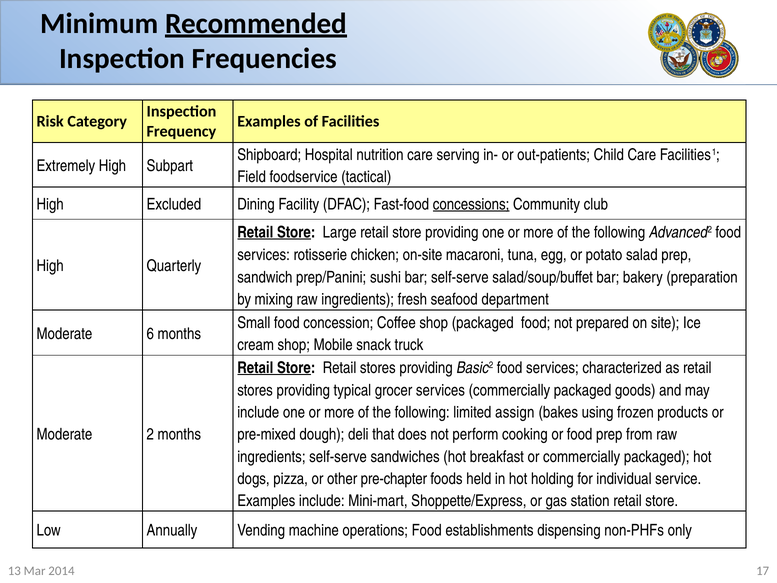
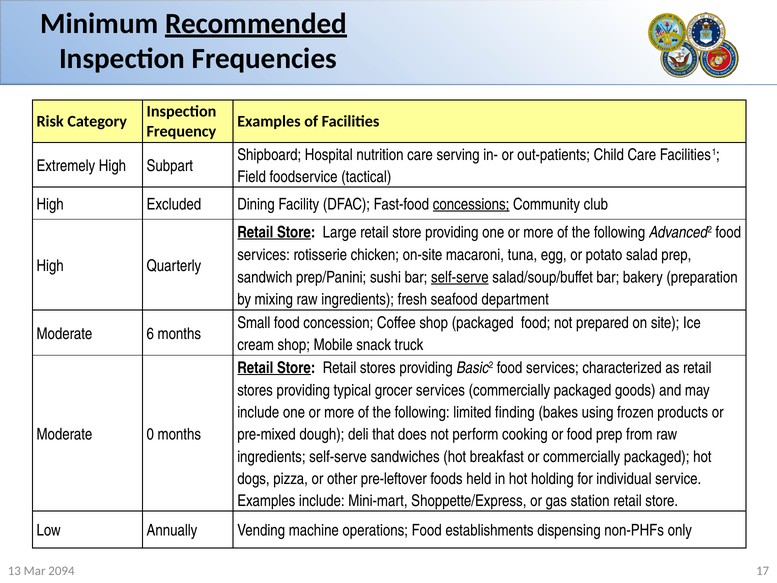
self-serve underline: none -> present (460, 277)
assign: assign -> finding (515, 412)
2: 2 -> 0 (150, 434)
pre-chapter: pre-chapter -> pre-leftover (394, 479)
2014: 2014 -> 2094 (61, 571)
